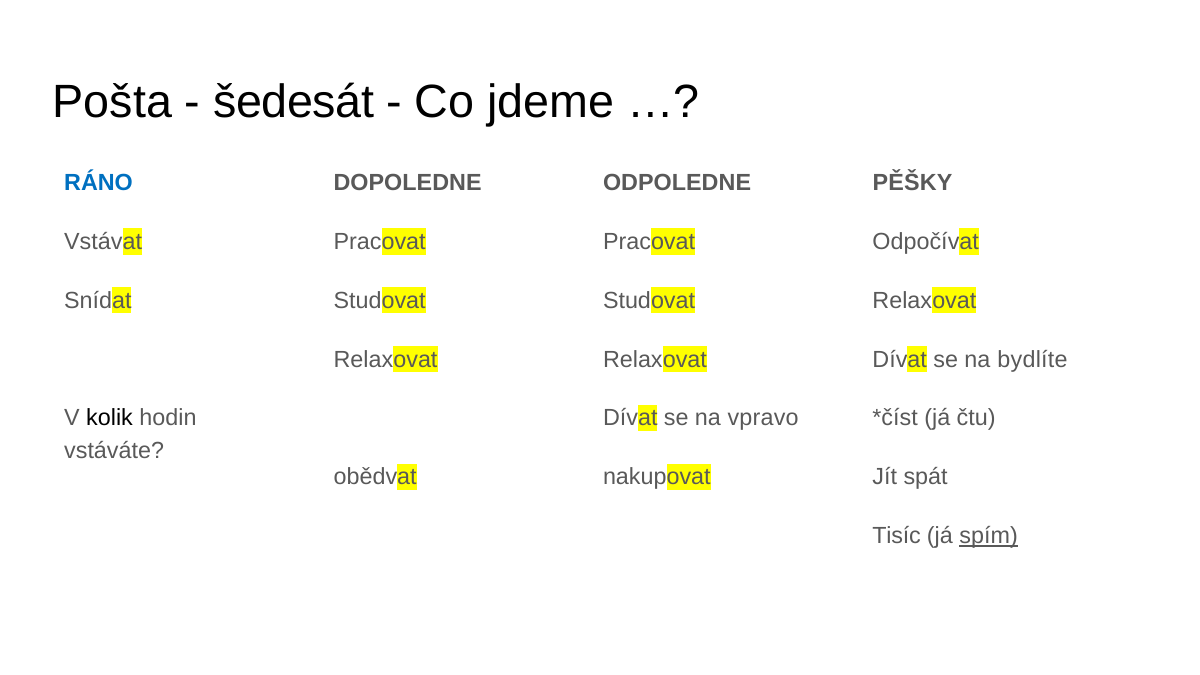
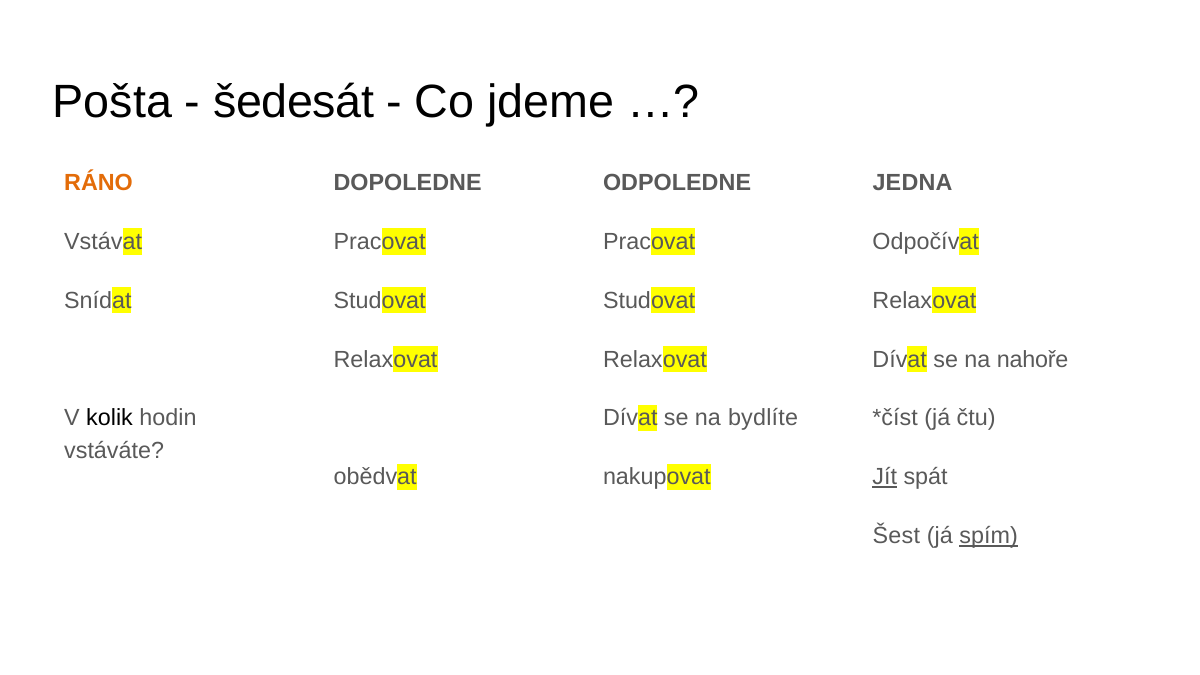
RÁNO colour: blue -> orange (99, 183)
PĚŠKY: PĚŠKY -> JEDNA (913, 183)
bydlíte: bydlíte -> nahoře (1033, 359)
vpravo: vpravo -> bydlíte (763, 418)
Jít underline: none -> present (885, 477)
Tisíc: Tisíc -> Šest (896, 536)
